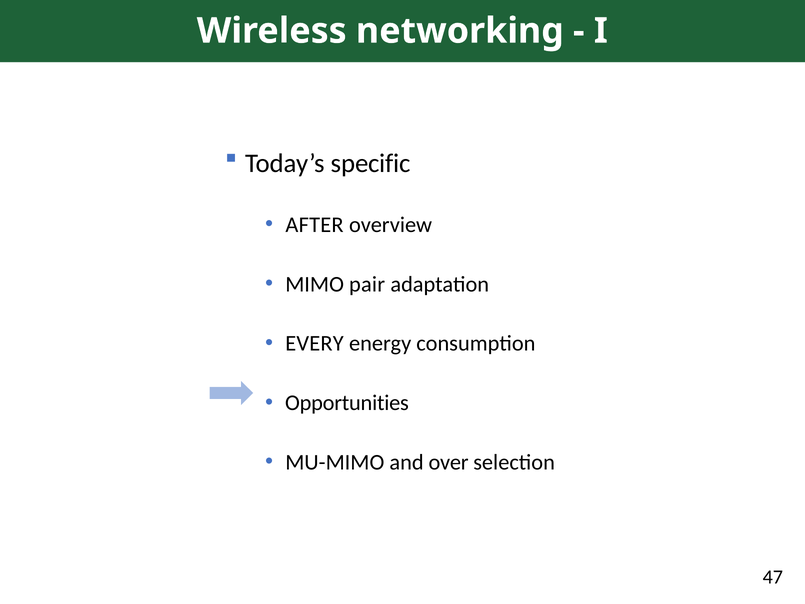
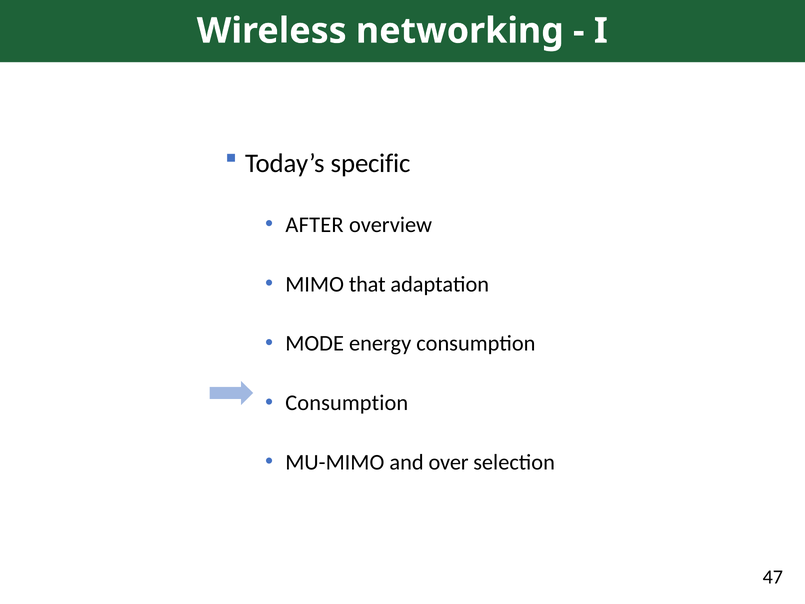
pair: pair -> that (367, 284)
EVERY: EVERY -> MODE (315, 343)
Opportunities: Opportunities -> Consumption (347, 403)
